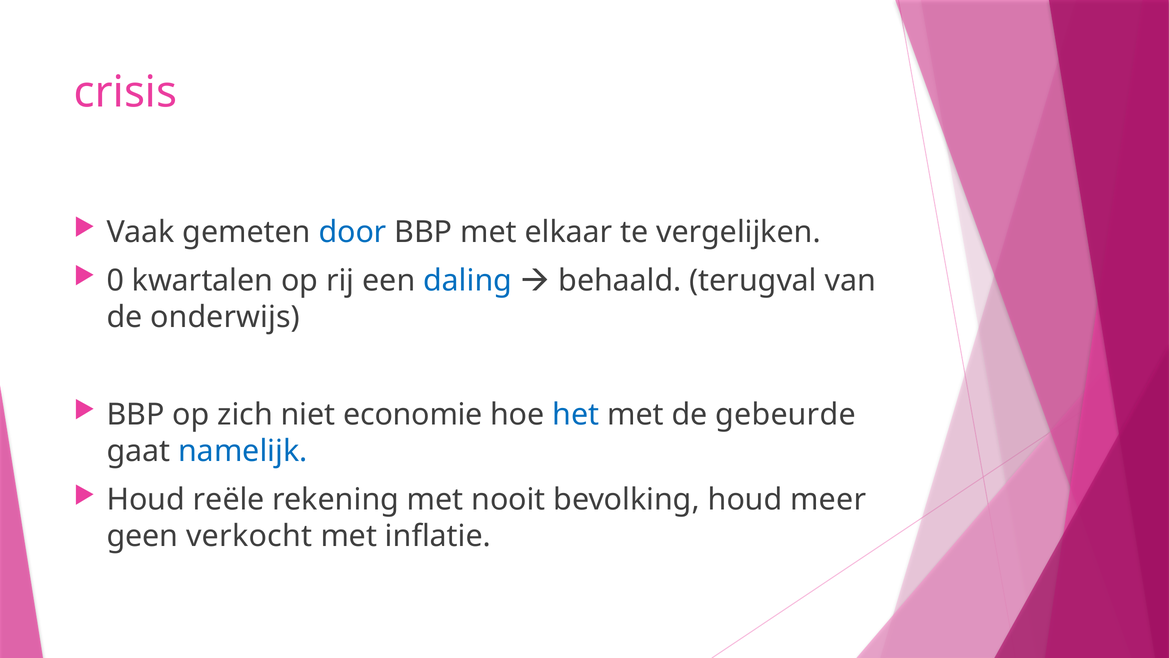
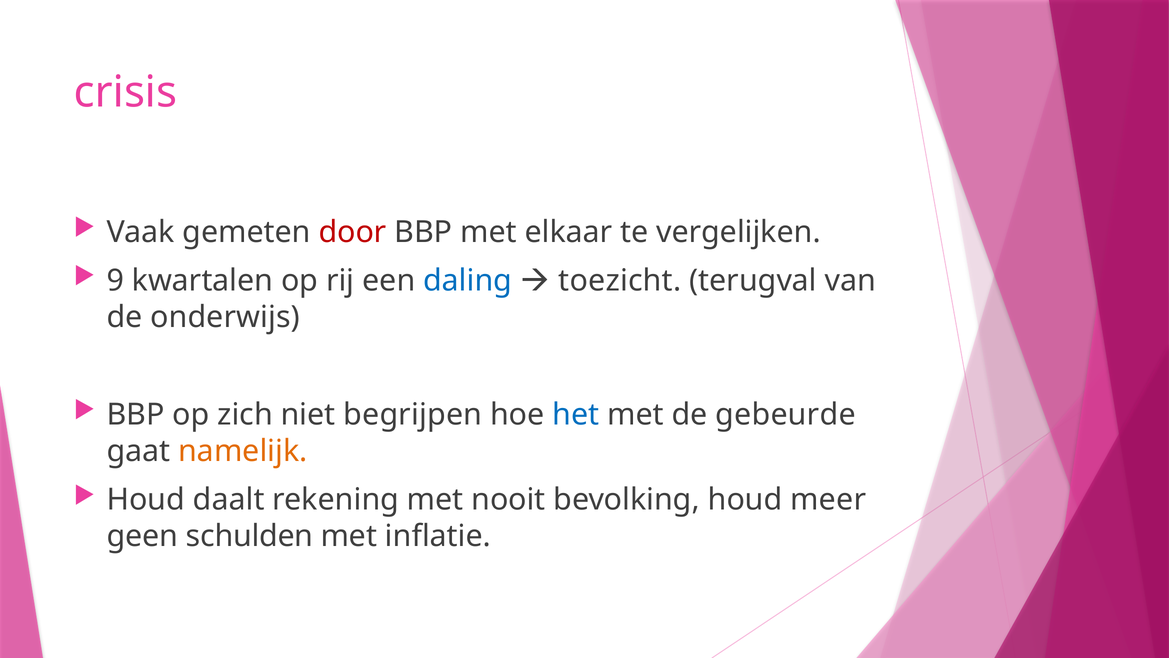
door colour: blue -> red (353, 232)
0: 0 -> 9 (115, 281)
behaald: behaald -> toezicht (620, 281)
economie: economie -> begrijpen (413, 414)
namelijk colour: blue -> orange (243, 451)
reële: reële -> daalt (229, 500)
verkocht: verkocht -> schulden (250, 536)
